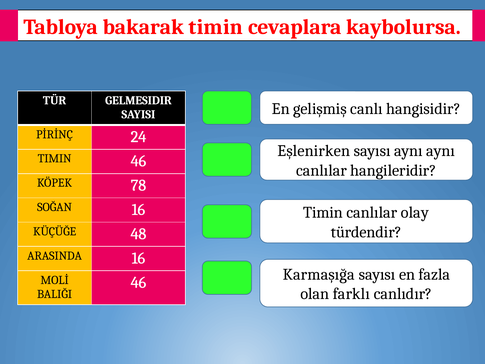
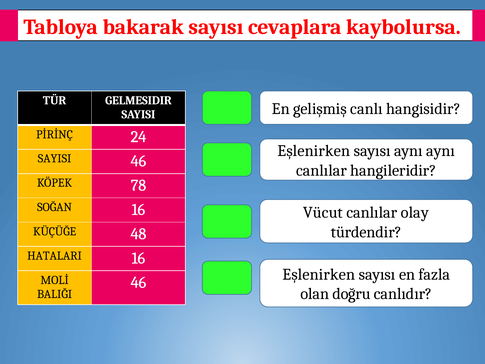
bakarak timin: timin -> sayısı (216, 27)
TIMIN: TIMIN -> SAYISI (55, 159)
Timin: Timin -> Vücut (323, 212)
ARASINDA: ARASINDA -> HATALARI (55, 256)
Karmaşığa: Karmaşığa -> Eşlenirken (319, 274)
farklı: farklı -> doğru (352, 294)
